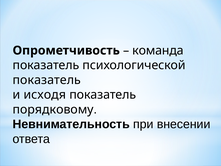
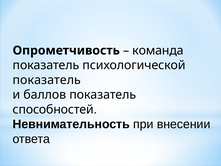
исходя: исходя -> баллов (45, 95)
порядковому: порядковому -> способностей (53, 109)
